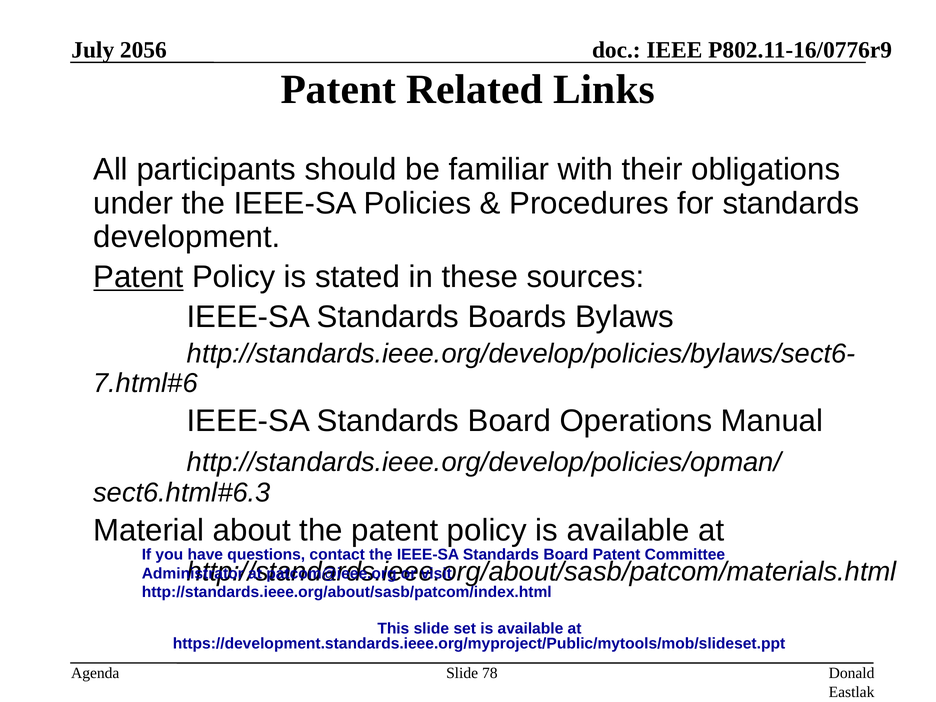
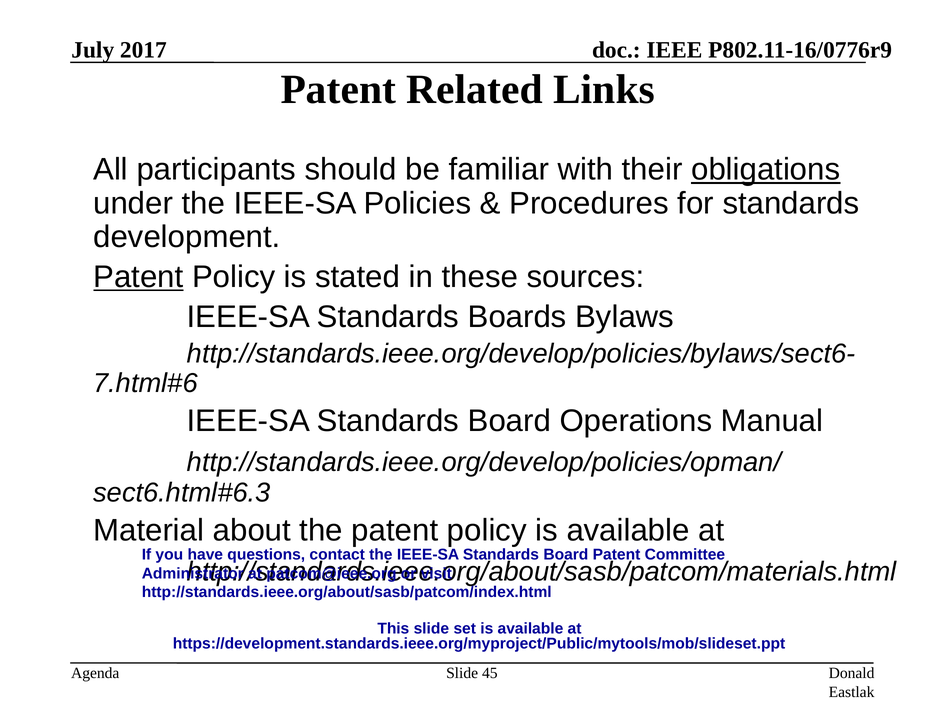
2056: 2056 -> 2017 (143, 50)
obligations underline: none -> present (766, 170)
78: 78 -> 45 (490, 673)
